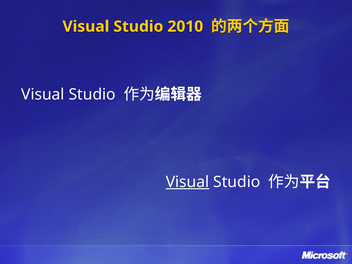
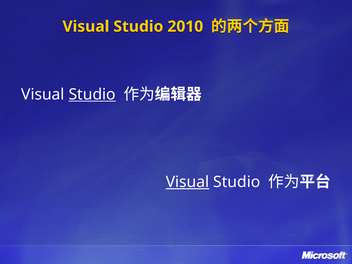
Studio underline: none -> present (92, 94)
